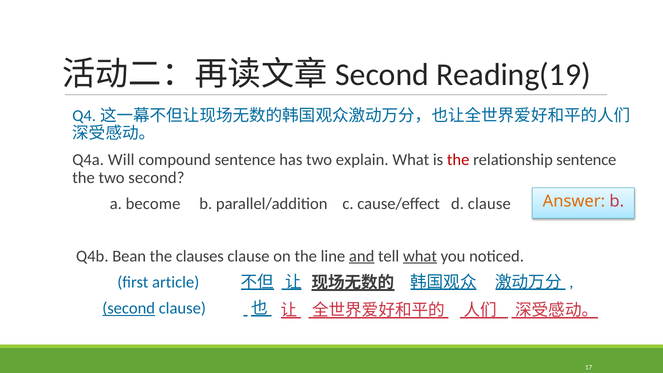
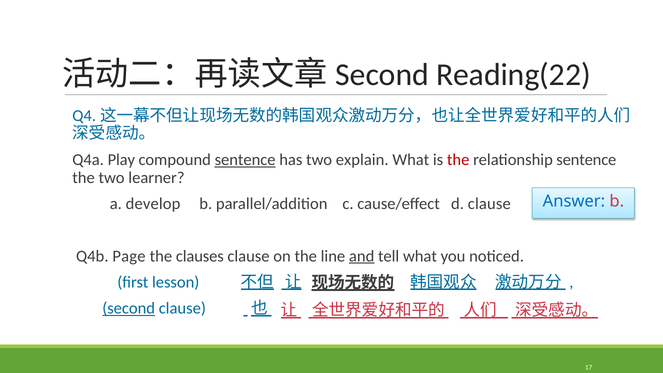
Reading(19: Reading(19 -> Reading(22 (513, 75)
Will: Will -> Play (121, 160)
sentence underline: none -> present (245, 160)
two second: second -> learner (156, 178)
Answer colour: orange -> blue (574, 201)
become: become -> develop (153, 204)
Bean: Bean -> Page (129, 256)
what underline: present -> none (420, 256)
article: article -> lesson (176, 282)
